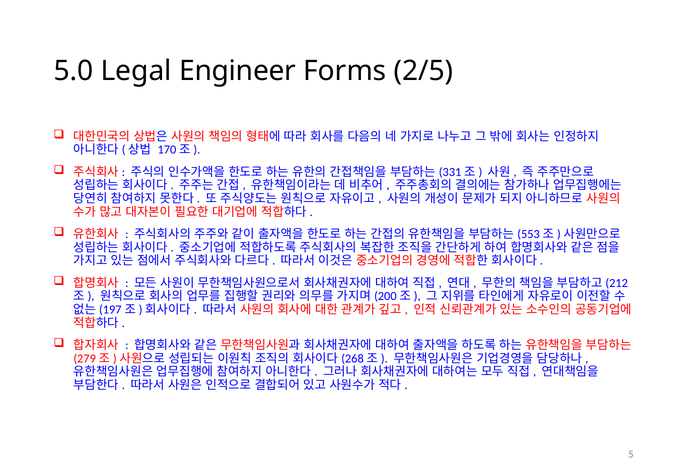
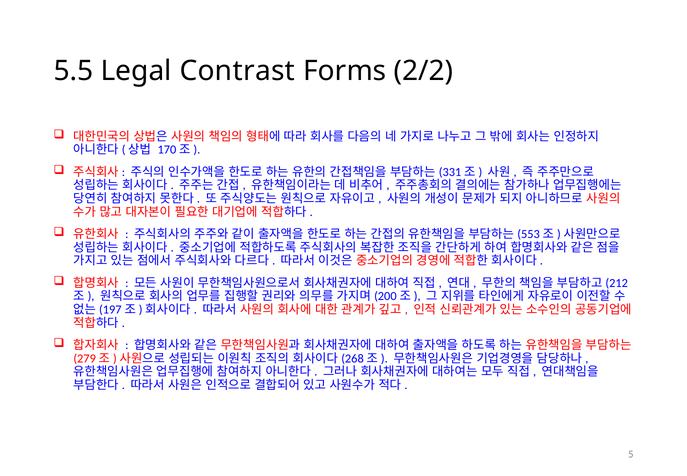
5.0: 5.0 -> 5.5 (73, 71)
Engineer: Engineer -> Contrast (237, 71)
2/5: 2/5 -> 2/2 (424, 71)
